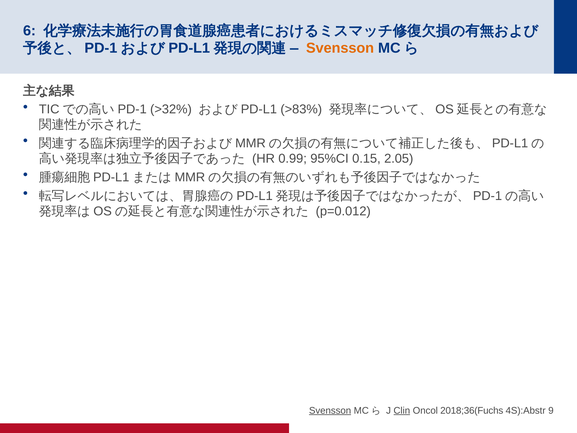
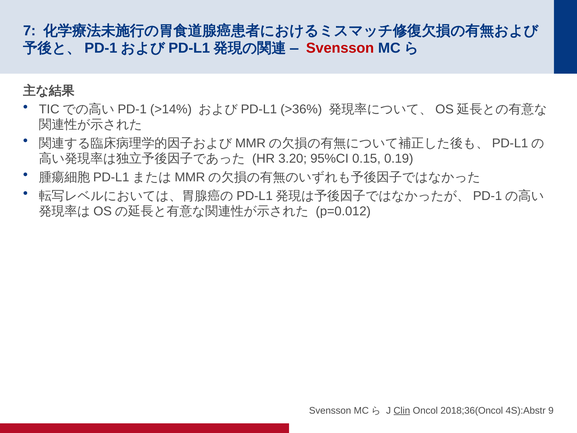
6: 6 -> 7 (29, 31)
Svensson colour: orange -> red (340, 48)
>32%: >32% -> >14% (171, 109)
>83%: >83% -> >36% (301, 109)
0.99: 0.99 -> 3.20 (293, 159)
2.05: 2.05 -> 0.19 (399, 159)
Svensson underline: present -> none (330, 410)
2018;36(Fuchs: 2018;36(Fuchs -> 2018;36(Oncol (472, 410)
